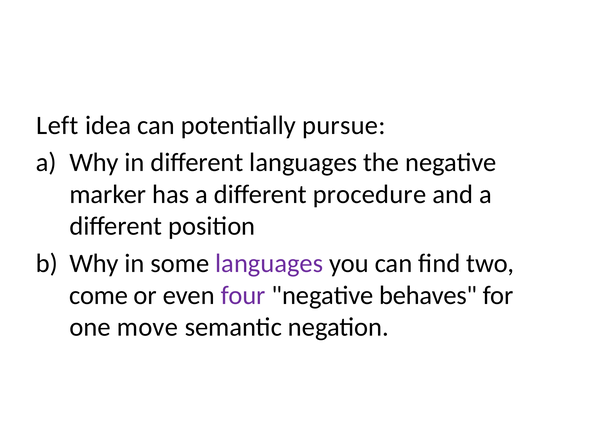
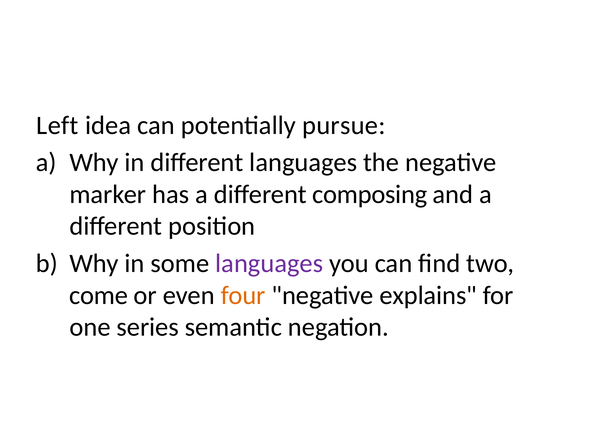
procedure: procedure -> composing (370, 194)
four colour: purple -> orange (243, 295)
behaves: behaves -> explains (428, 295)
move: move -> series (148, 327)
